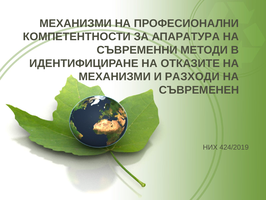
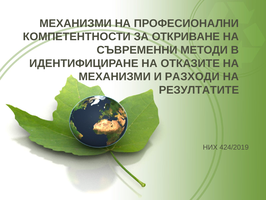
АПАРАТУРА: АПАРАТУРА -> ОТКРИВАНЕ (186, 37)
СЪВРЕМЕНЕН: СЪВРЕМЕНЕН -> РЕЗУЛТАТИТЕ (199, 90)
